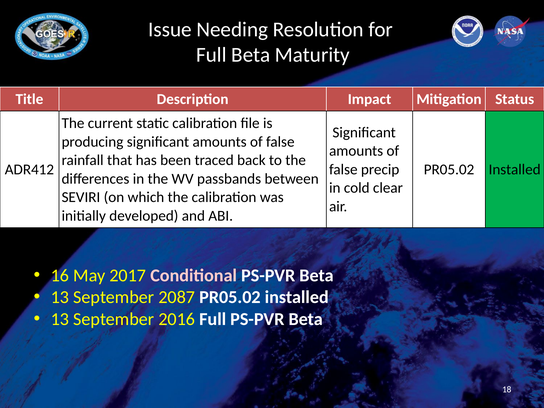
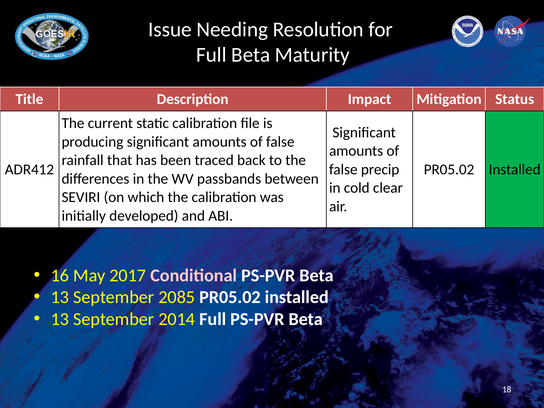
2087: 2087 -> 2085 (177, 297)
2016: 2016 -> 2014 (177, 319)
